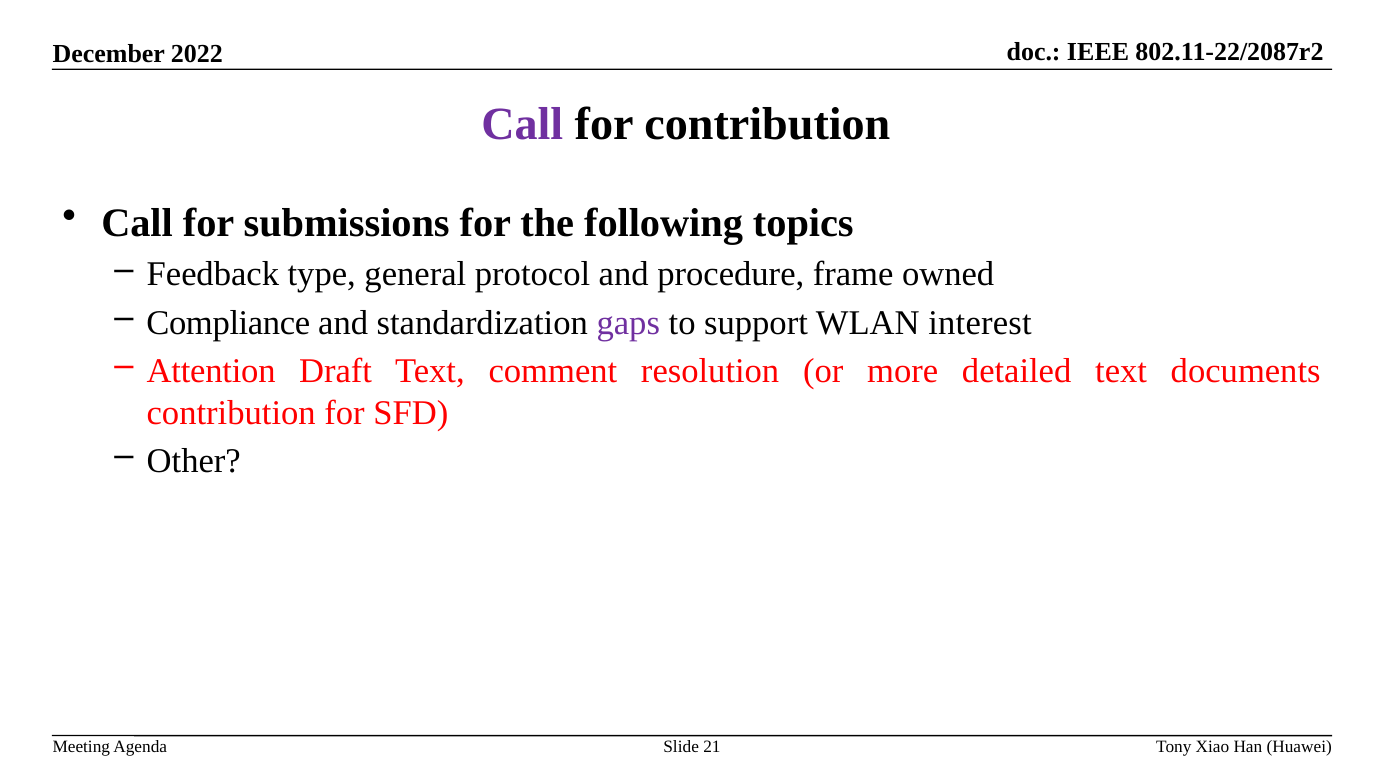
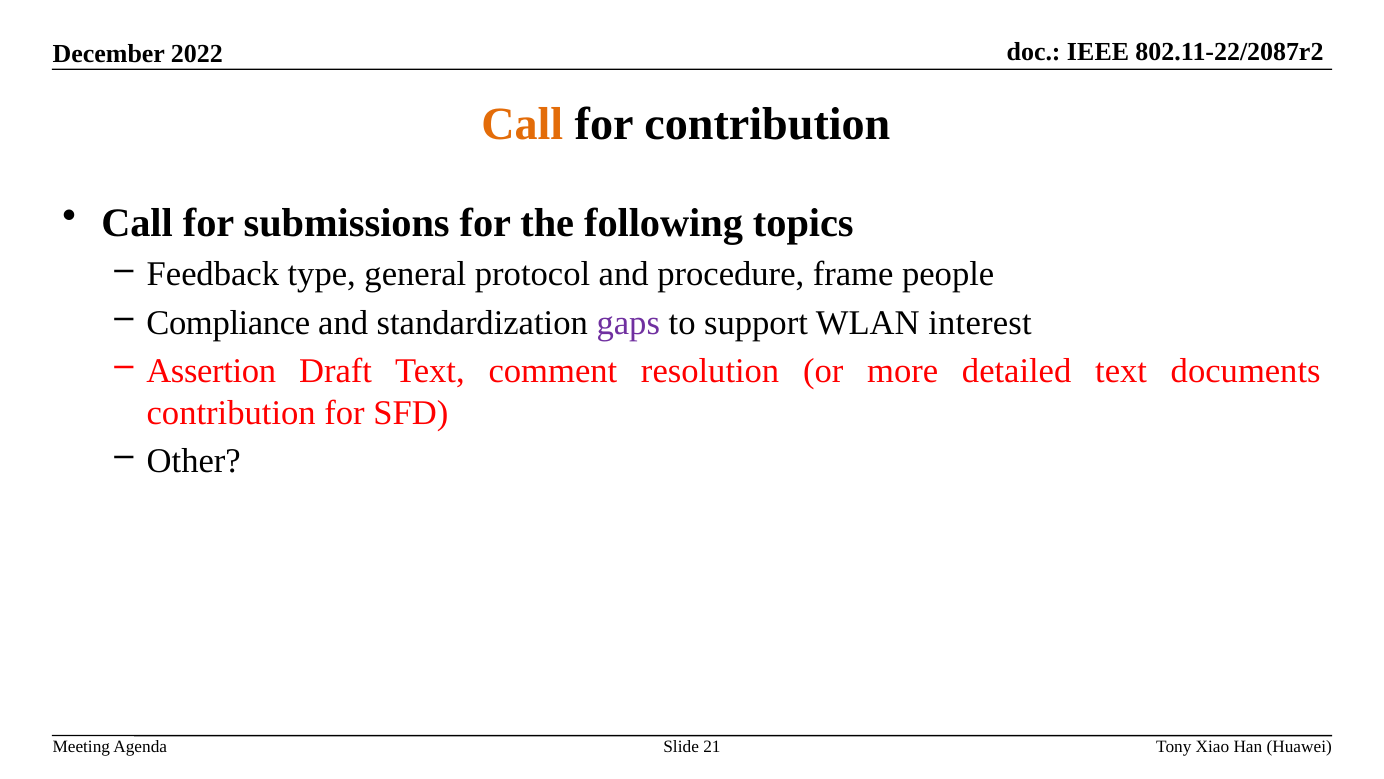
Call colour: purple -> orange (522, 124)
owned: owned -> people (948, 274)
Attention: Attention -> Assertion (211, 371)
